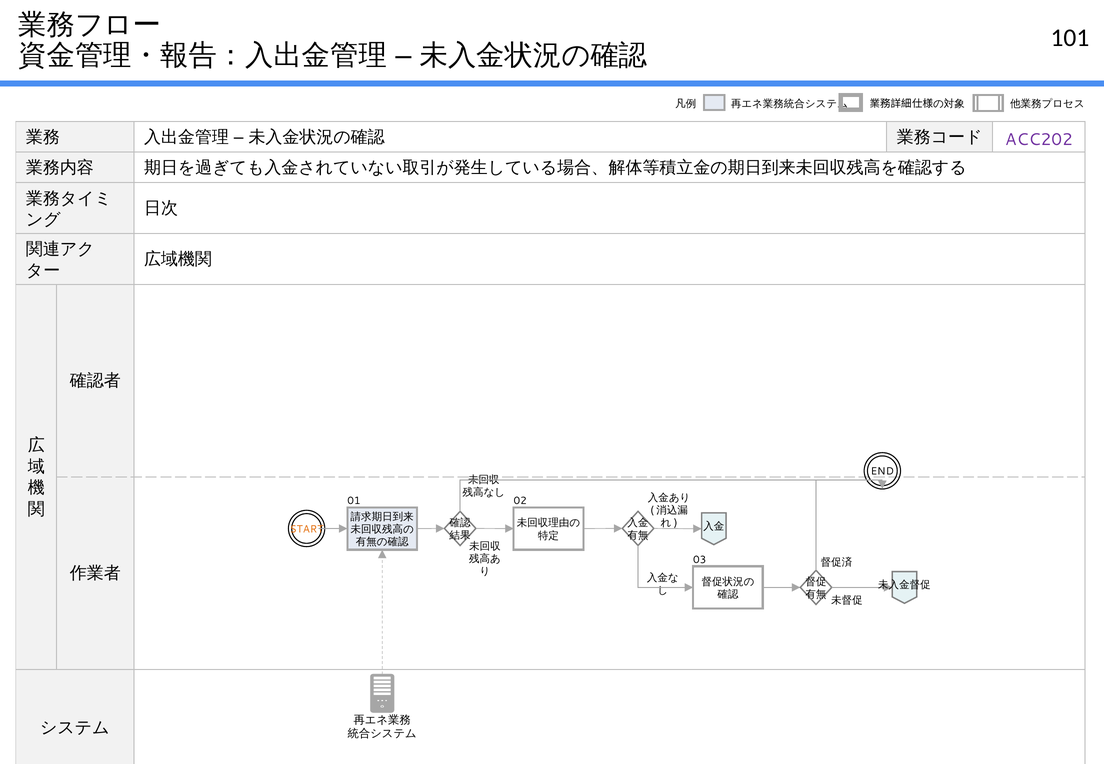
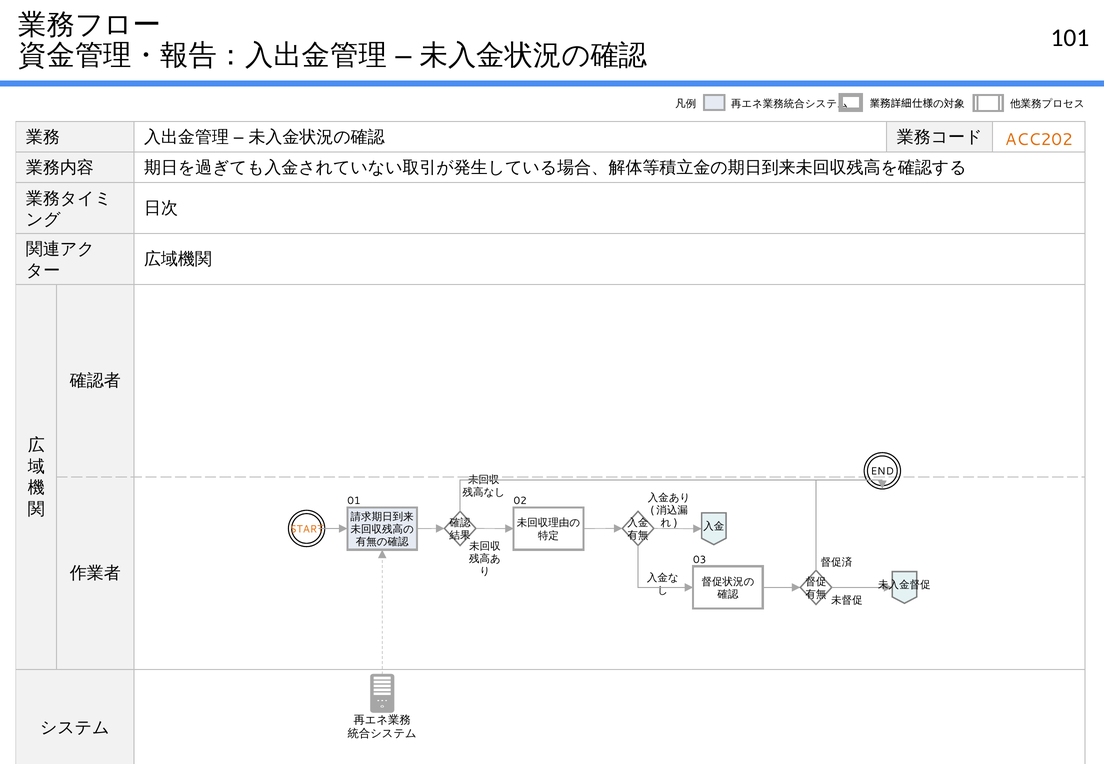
ACC202 colour: purple -> orange (1039, 139)
